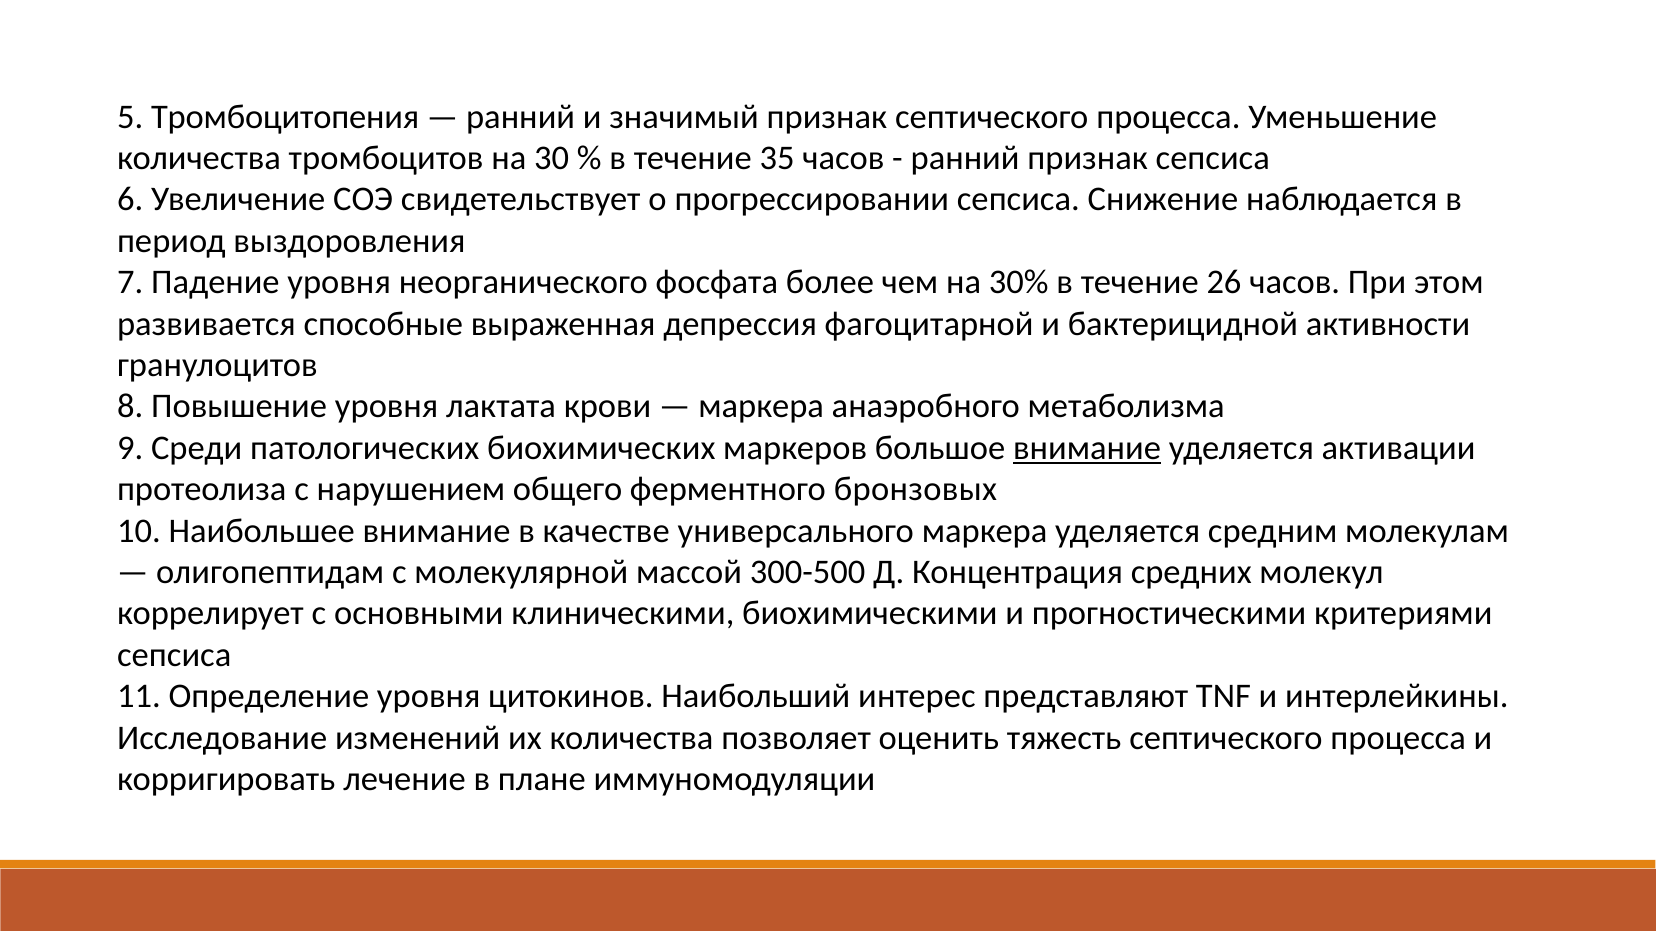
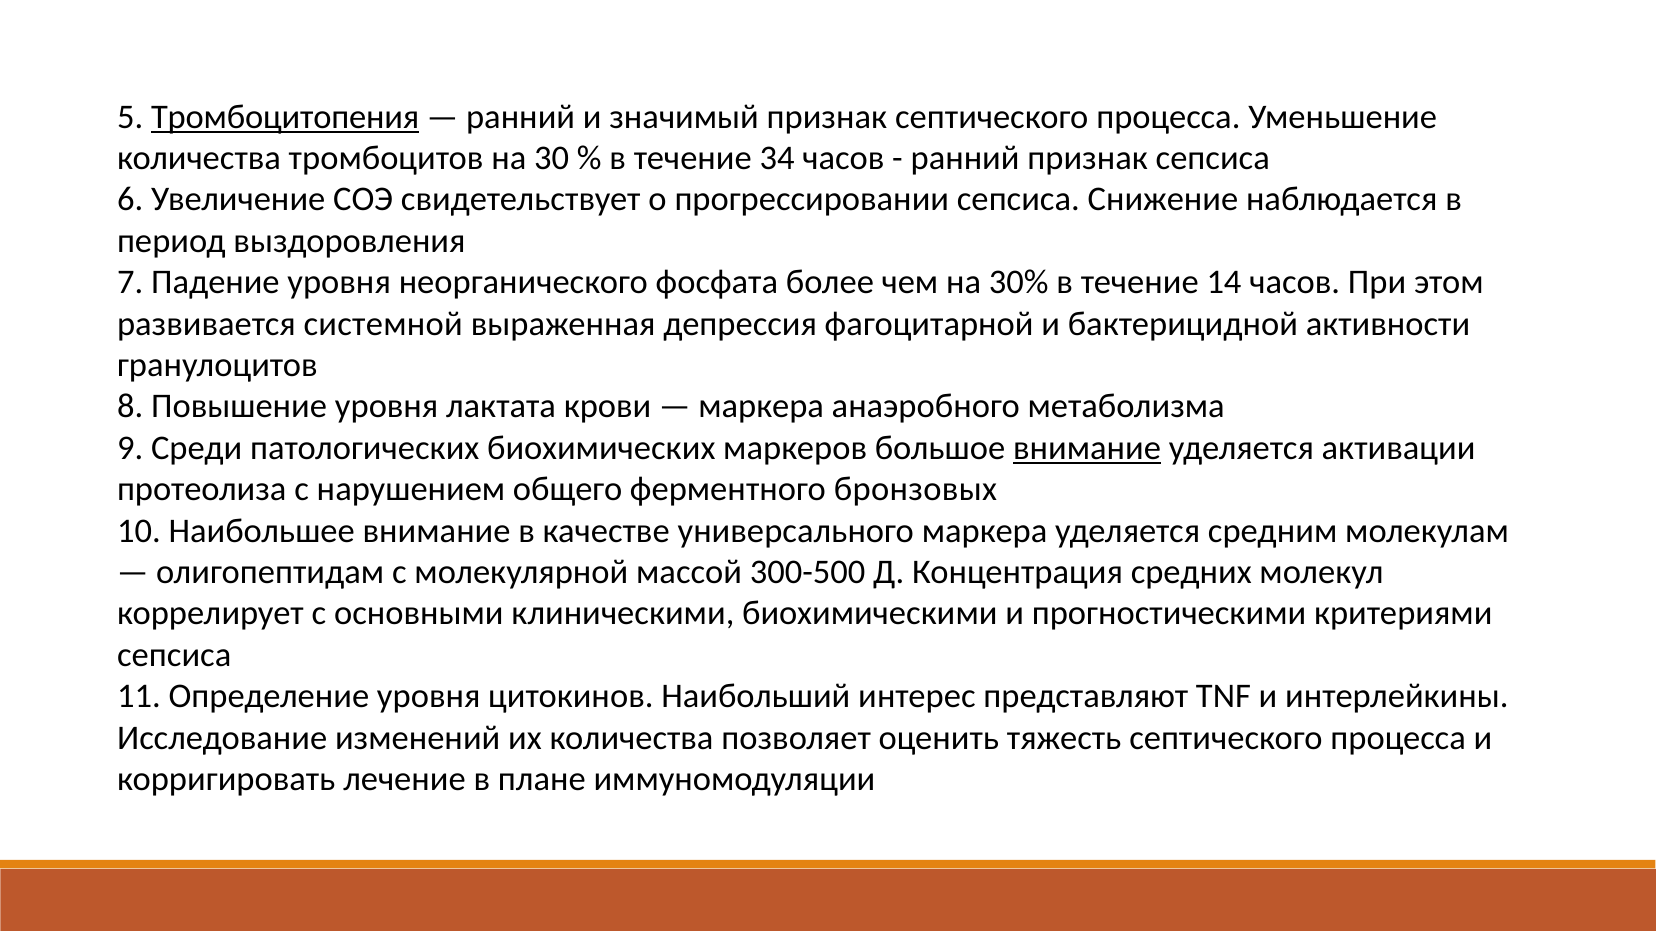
Тромбоцитопения underline: none -> present (285, 117)
35: 35 -> 34 (777, 158)
26: 26 -> 14 (1224, 282)
способные: способные -> системной (383, 324)
